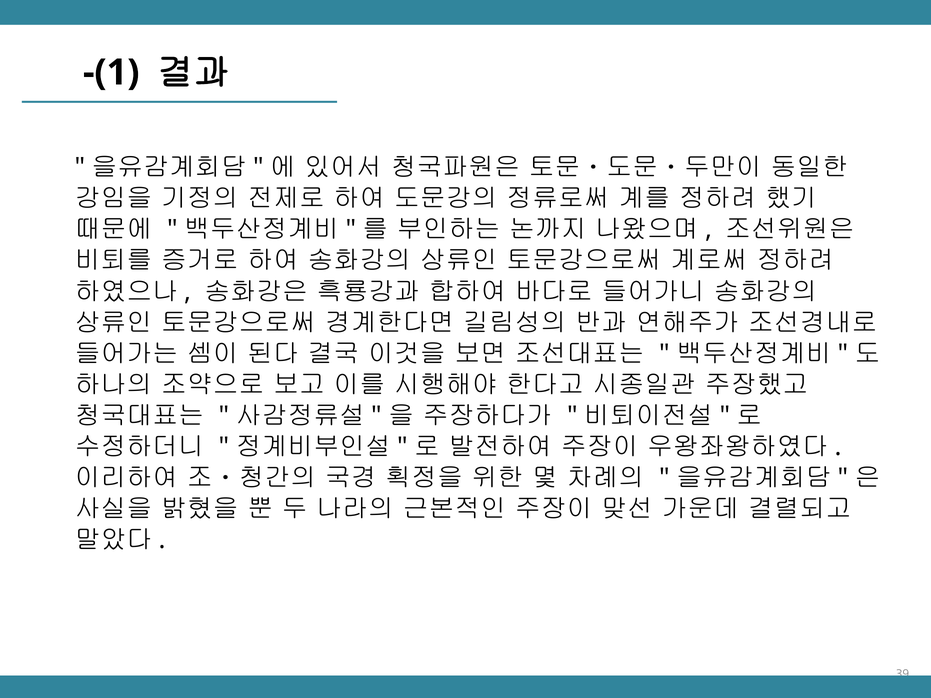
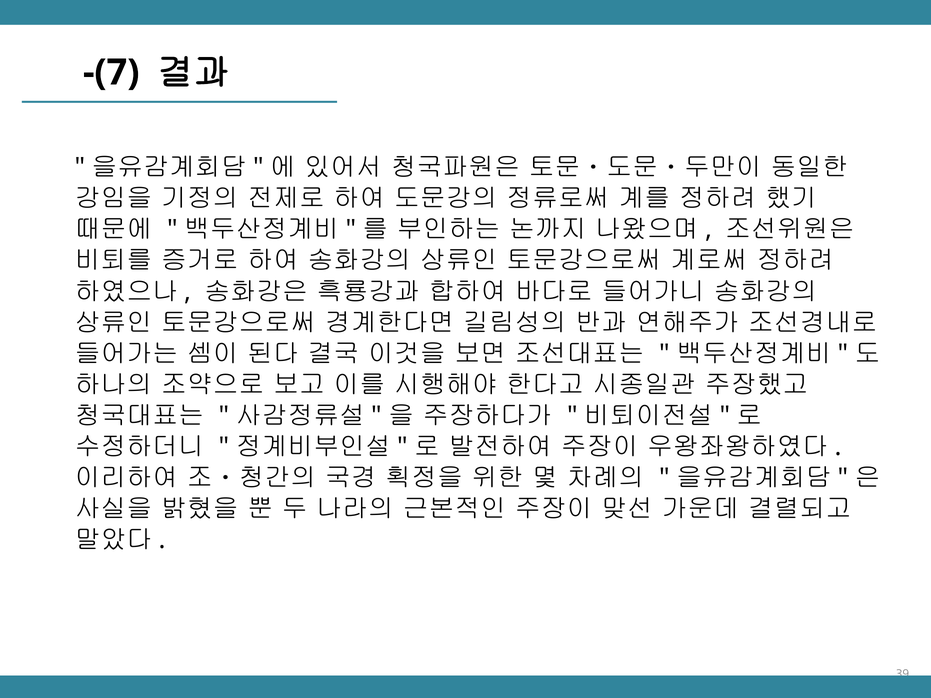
-(1: -(1 -> -(7 (111, 72)
